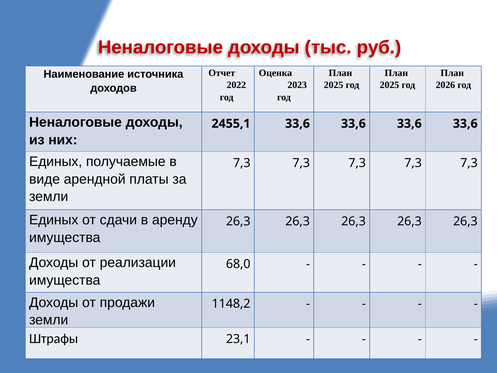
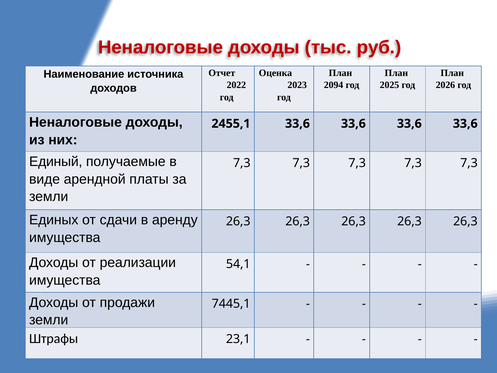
2025: 2025 -> 2094 (334, 85)
Единых: Единых -> Единый (56, 162)
68,0: 68,0 -> 54,1 (238, 264)
1148,2: 1148,2 -> 7445,1 (231, 304)
